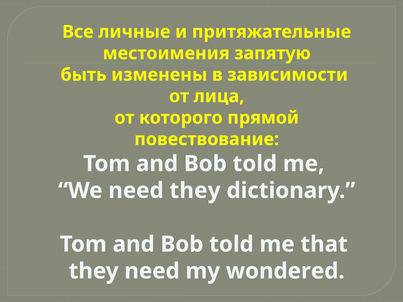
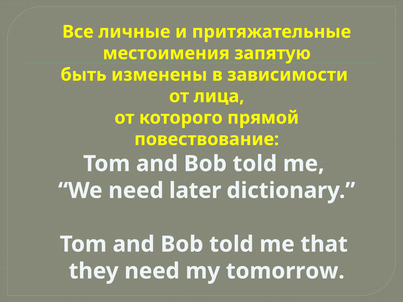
need they: they -> later (195, 191)
wondered: wondered -> tomorrow (285, 271)
